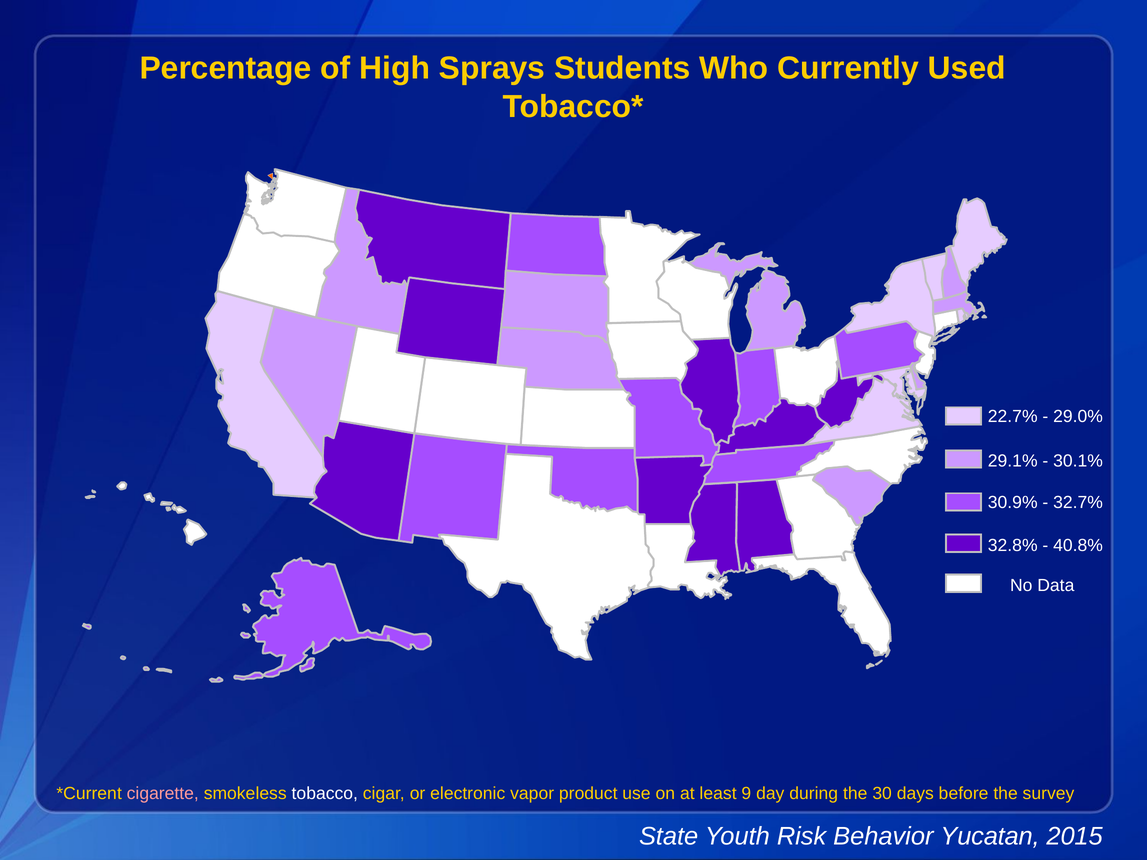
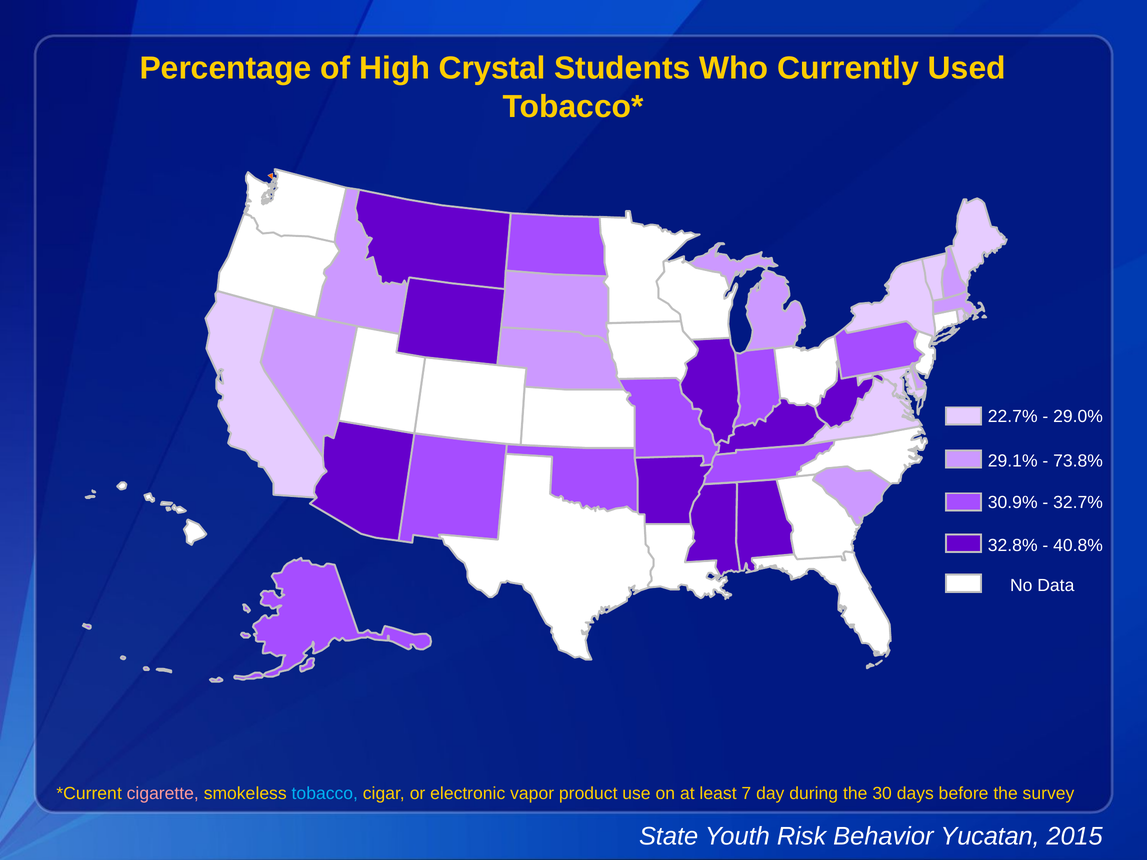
Sprays: Sprays -> Crystal (492, 68)
30.1%: 30.1% -> 73.8% (1078, 461)
tobacco colour: white -> light blue (325, 794)
9: 9 -> 7 (746, 794)
